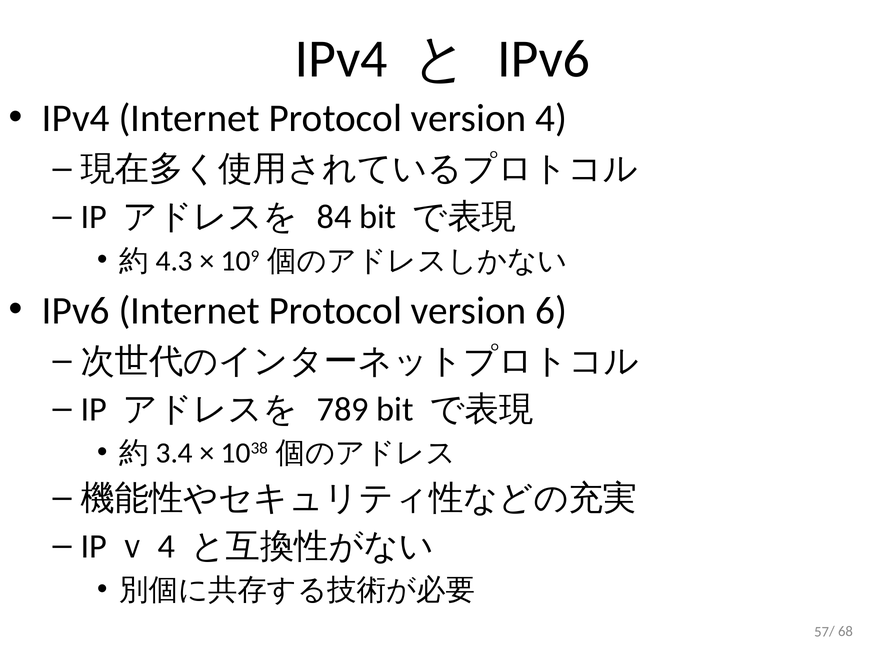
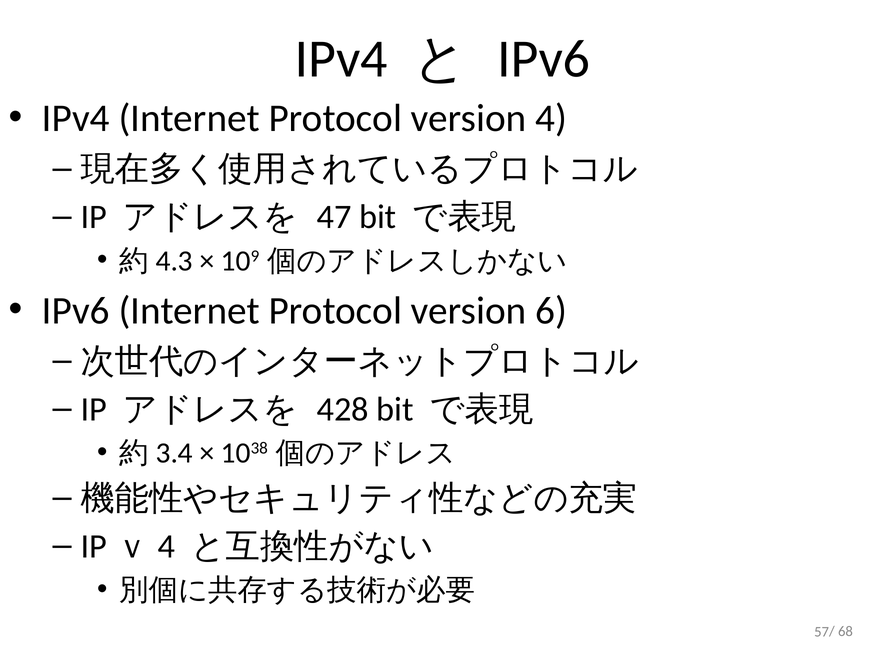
84: 84 -> 47 (334, 217)
789: 789 -> 428 (343, 409)
